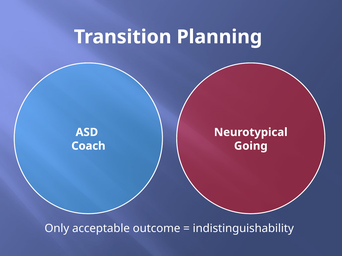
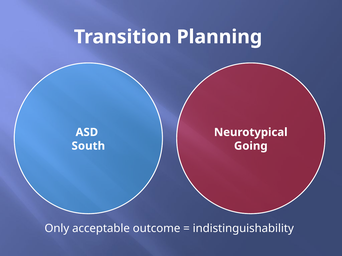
Coach: Coach -> South (88, 146)
